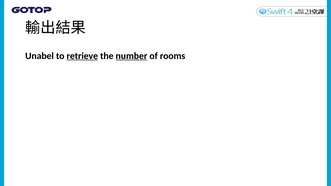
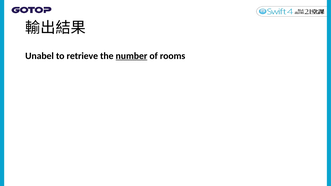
retrieve underline: present -> none (82, 56)
